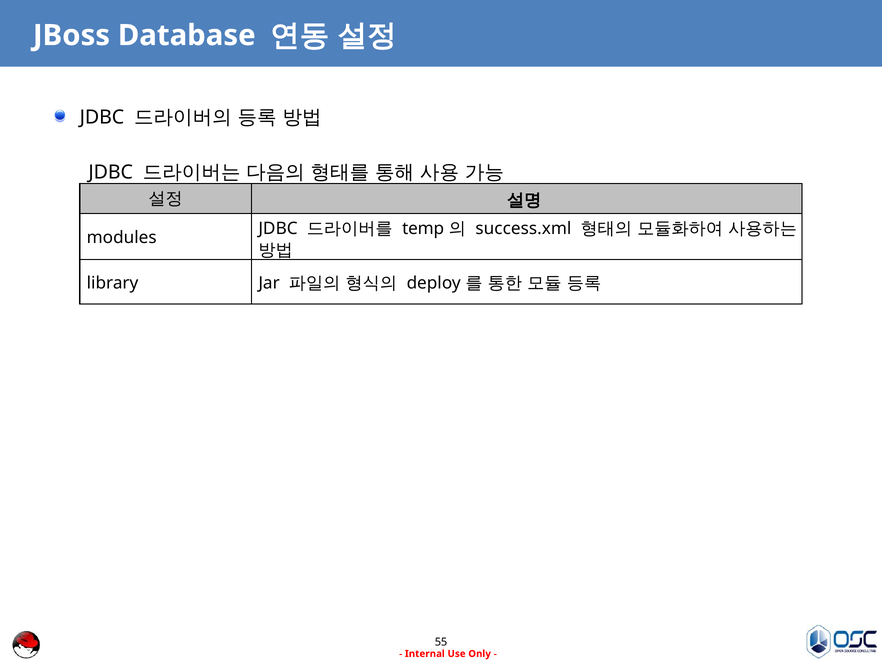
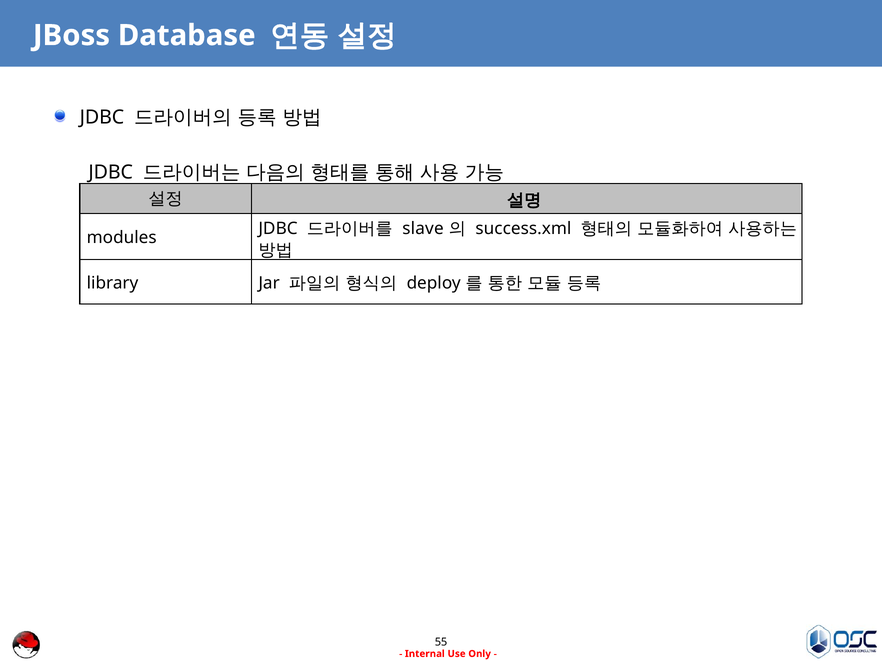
temp: temp -> slave (423, 229)
